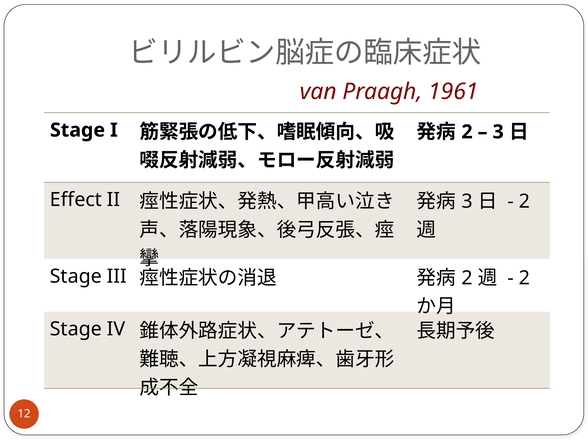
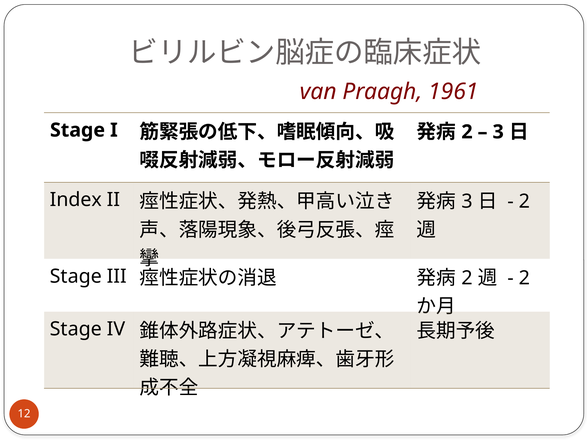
Effect: Effect -> Index (76, 200)
